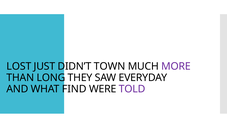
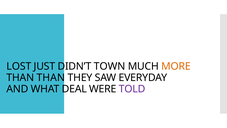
MORE colour: purple -> orange (176, 66)
THAN LONG: LONG -> THAN (51, 77)
FIND: FIND -> DEAL (74, 89)
